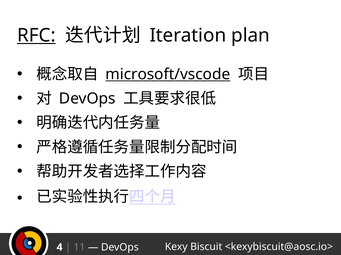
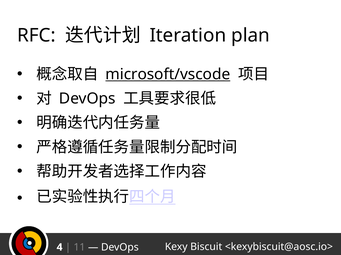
RFC underline: present -> none (36, 35)
